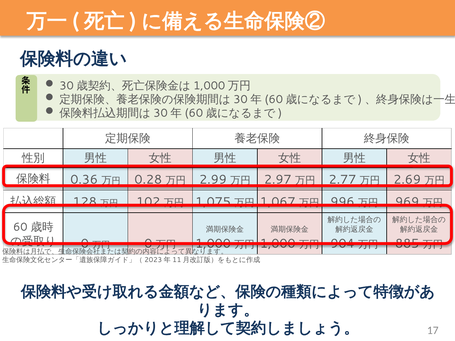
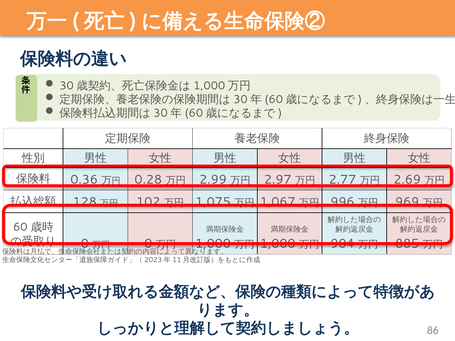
17: 17 -> 86 (433, 331)
